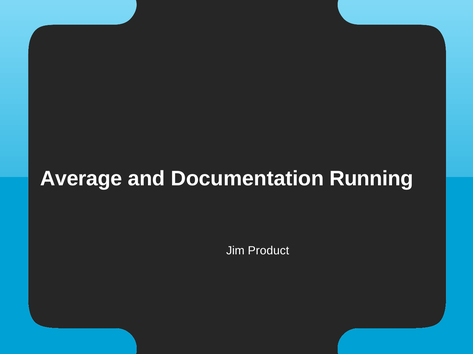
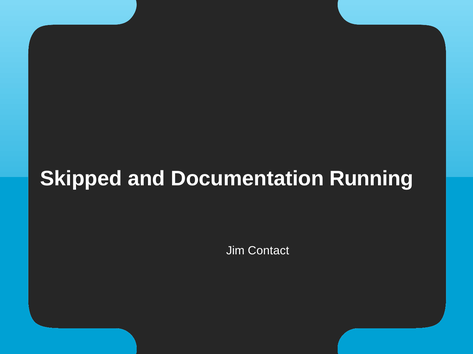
Average: Average -> Skipped (81, 179)
Product: Product -> Contact (268, 251)
